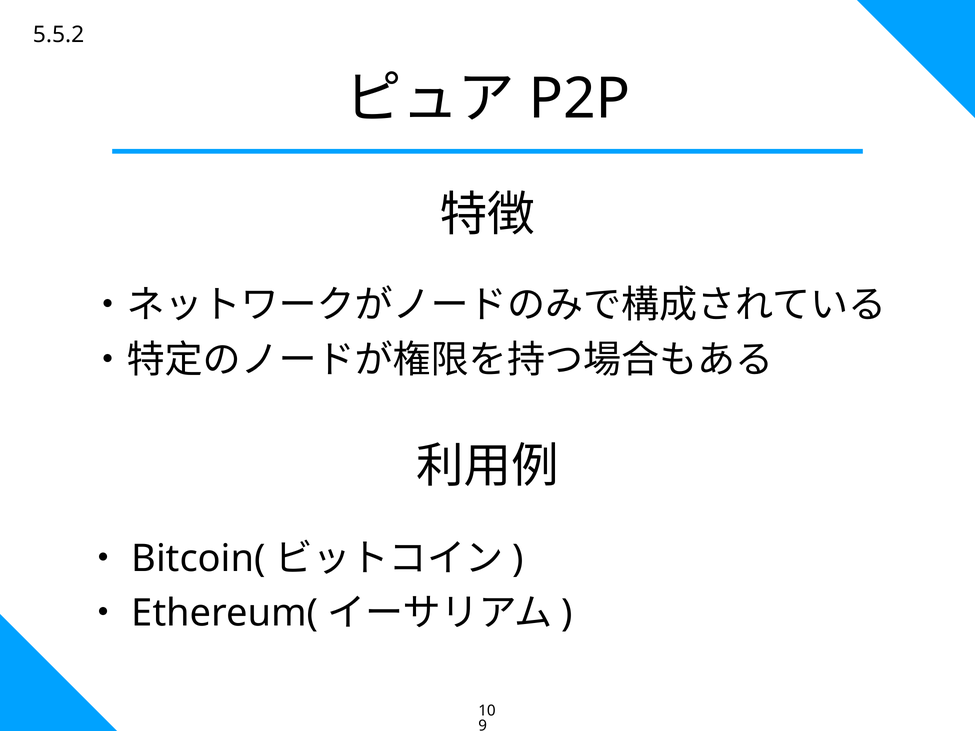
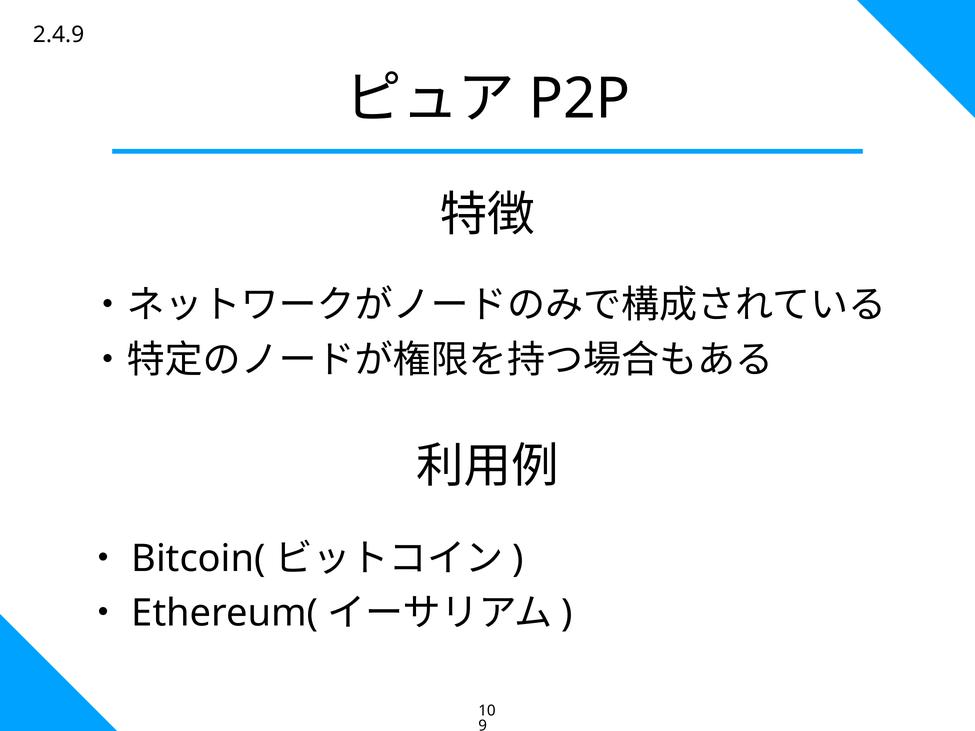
5.5.2: 5.5.2 -> 2.4.9 (59, 35)
